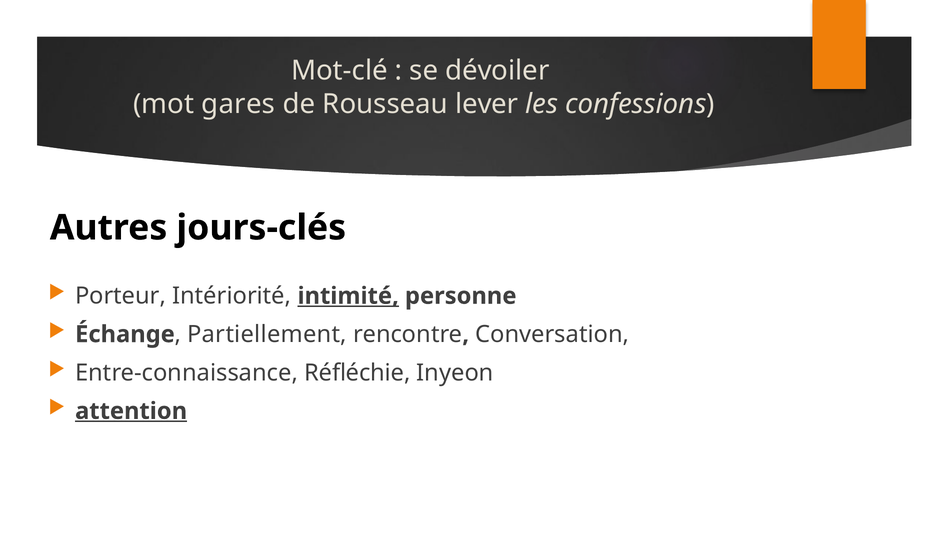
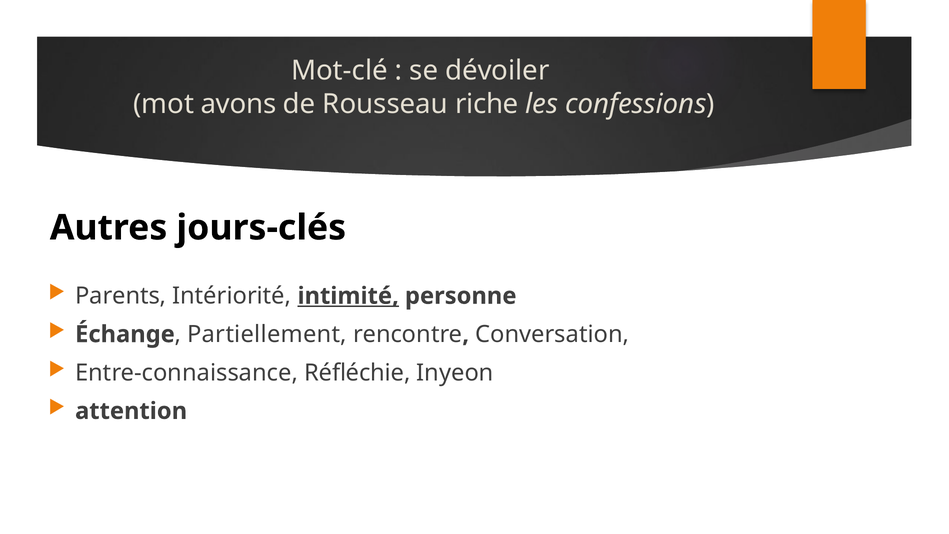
gares: gares -> avons (238, 104)
lever: lever -> riche (487, 104)
Porteur: Porteur -> Parents (121, 296)
attention underline: present -> none (131, 411)
